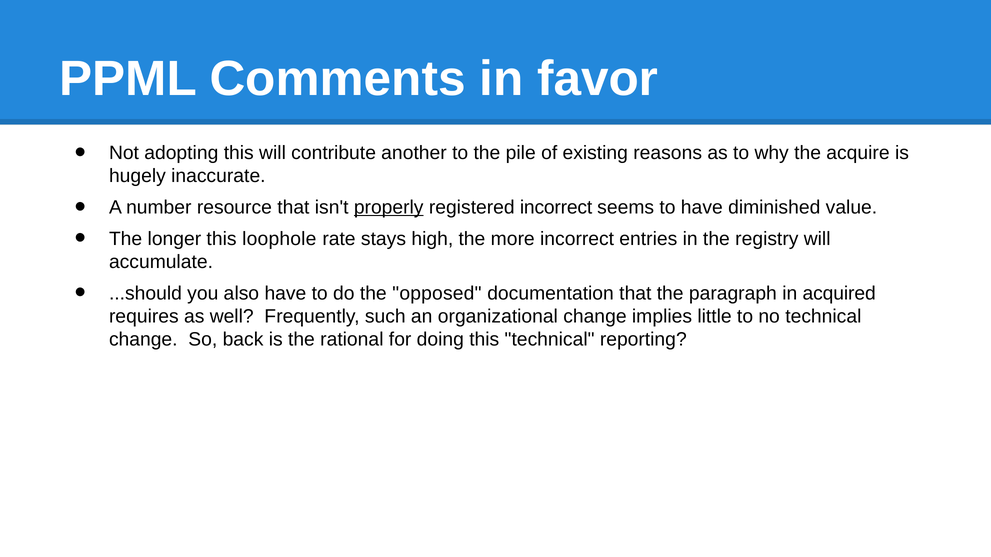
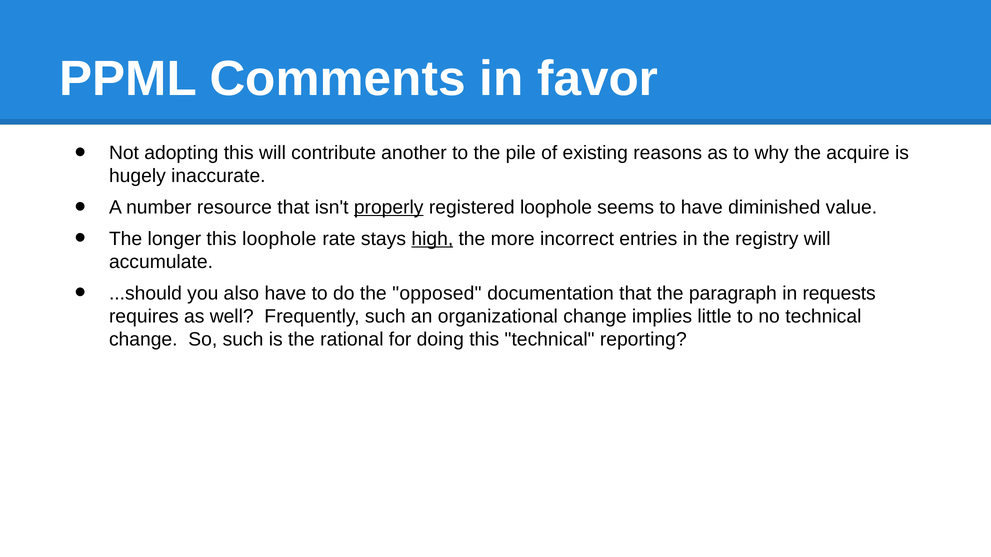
registered incorrect: incorrect -> loophole (556, 207)
high underline: none -> present (432, 239)
acquired: acquired -> requests (839, 293)
So back: back -> such (243, 340)
